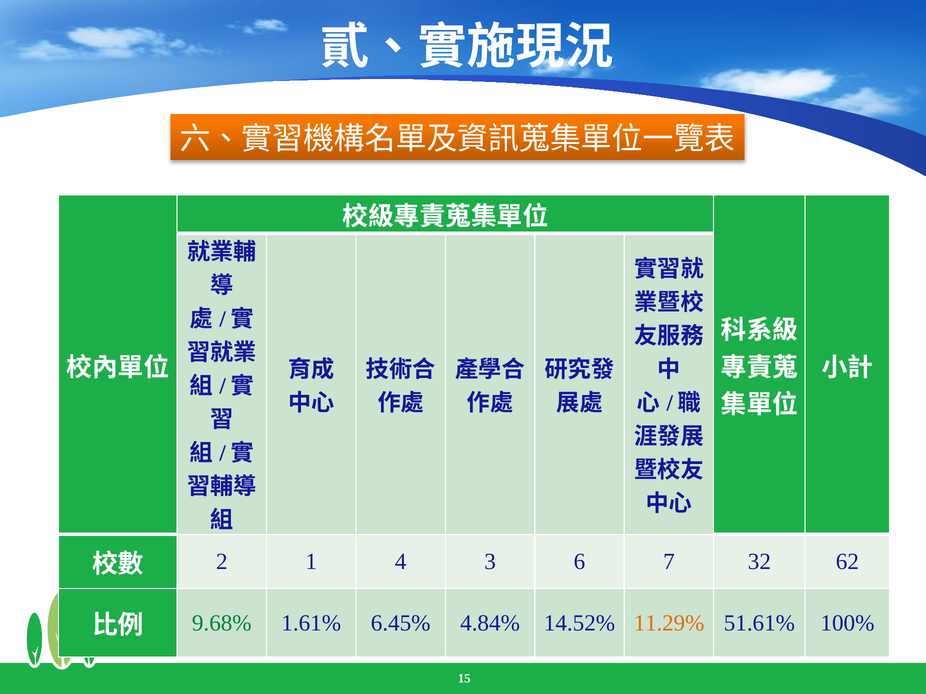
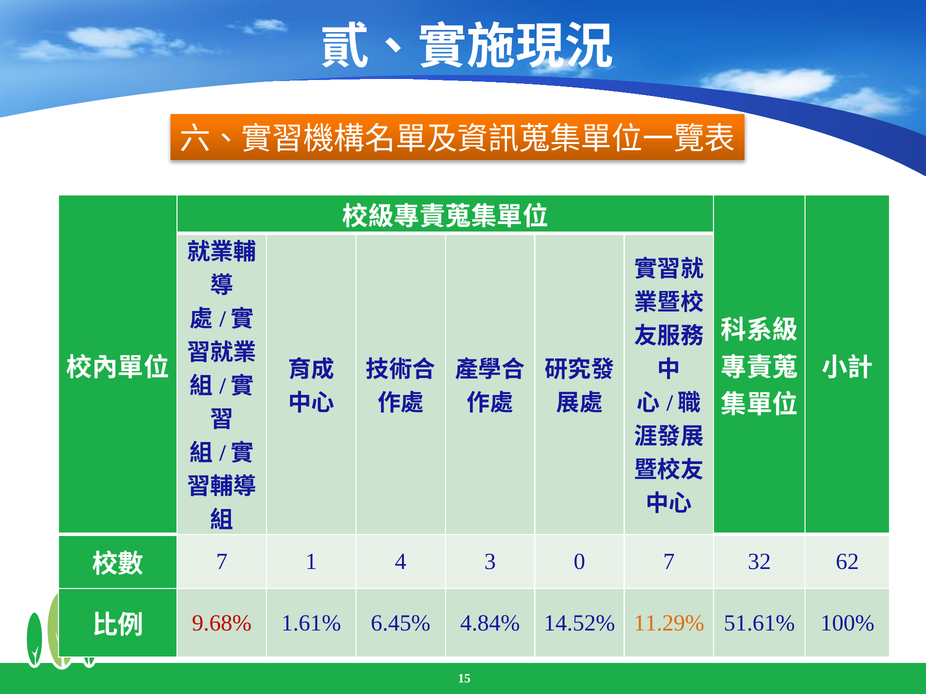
2: 2 -> 7 (222, 562)
6: 6 -> 0 (580, 562)
9.68% colour: green -> red (222, 623)
